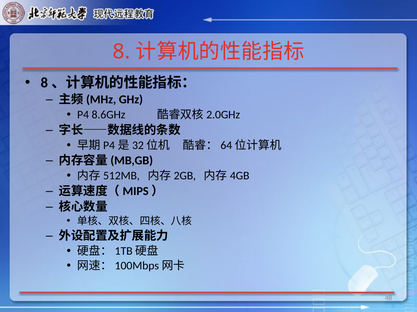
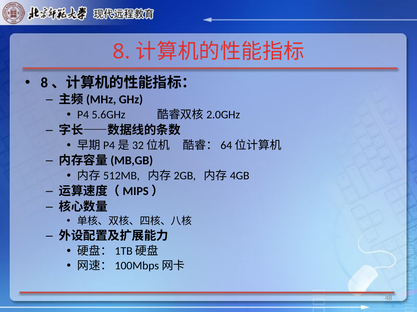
8.6GHz: 8.6GHz -> 5.6GHz (109, 115)
